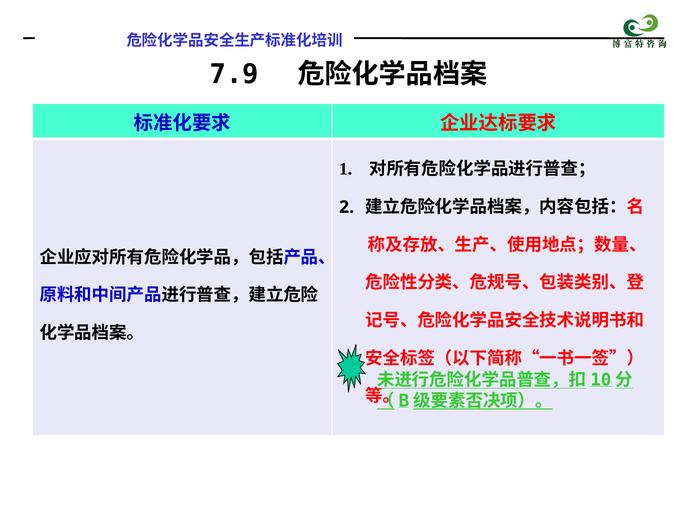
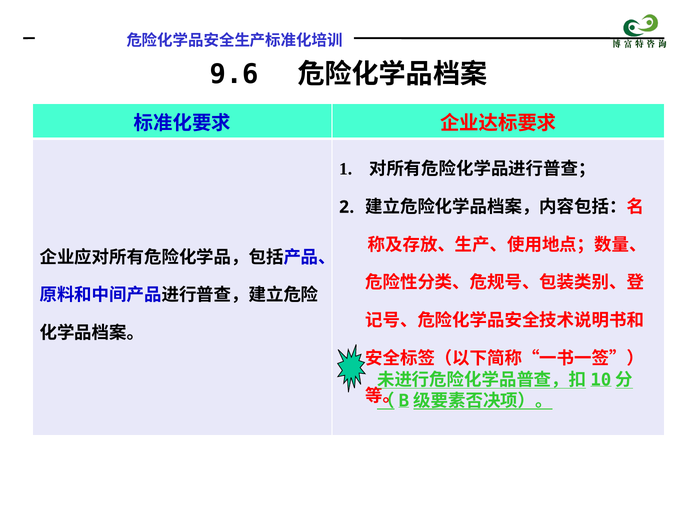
7.9: 7.9 -> 9.6 (234, 74)
